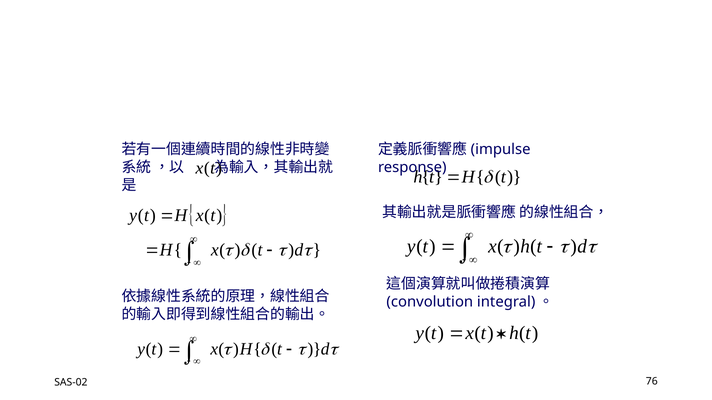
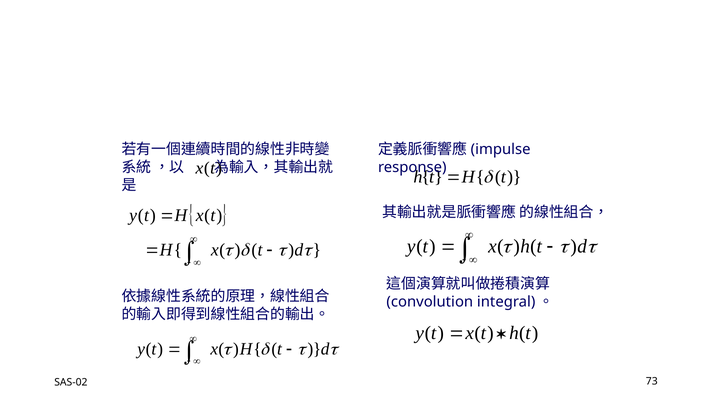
76: 76 -> 73 (652, 382)
